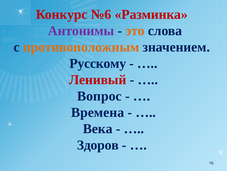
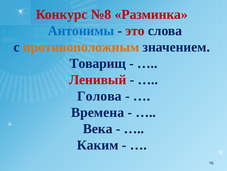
№6: №6 -> №8 (101, 14)
Антонимы colour: purple -> blue (81, 31)
это colour: orange -> red (135, 31)
Русскому: Русскому -> Товарищ (98, 63)
Вопрос: Вопрос -> Голова (99, 96)
Здоров: Здоров -> Каким (98, 144)
